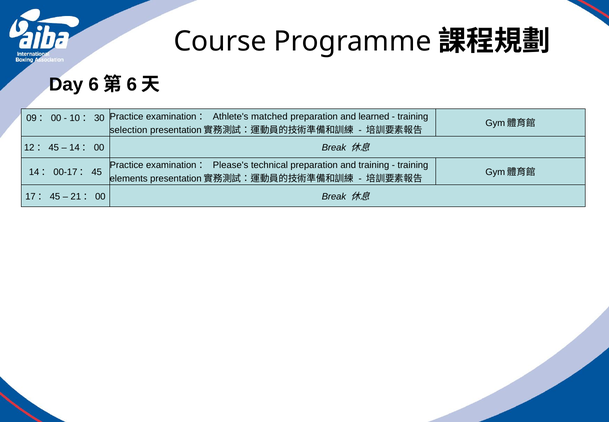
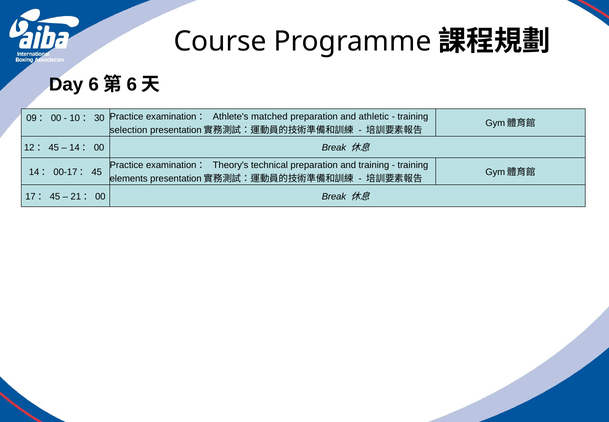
learned: learned -> athletic (374, 116)
Please's: Please's -> Theory's (231, 165)
